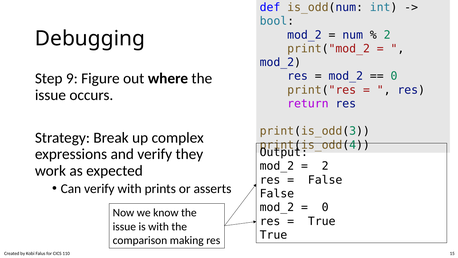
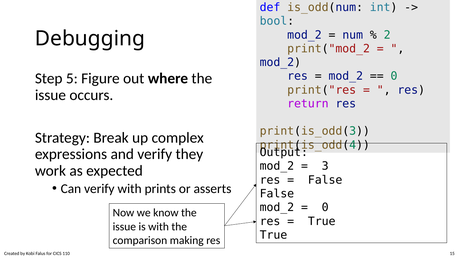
9: 9 -> 5 (72, 78)
2: 2 -> 3 (325, 166)
